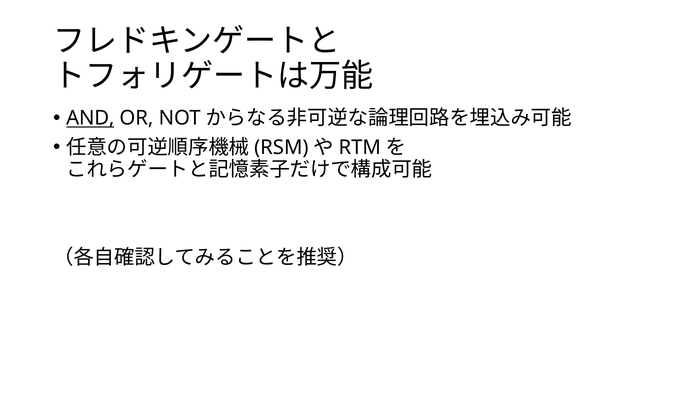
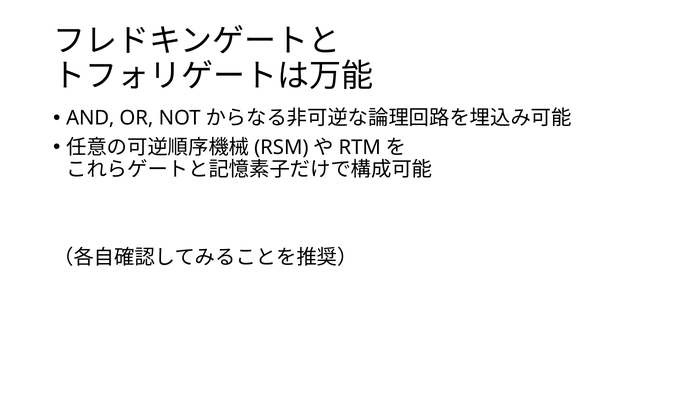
AND underline: present -> none (90, 118)
